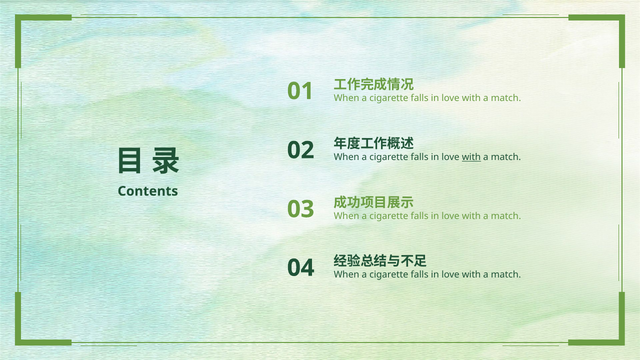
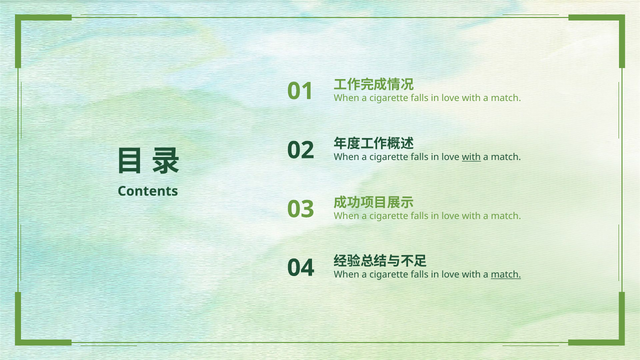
match underline: none -> present (506, 275)
